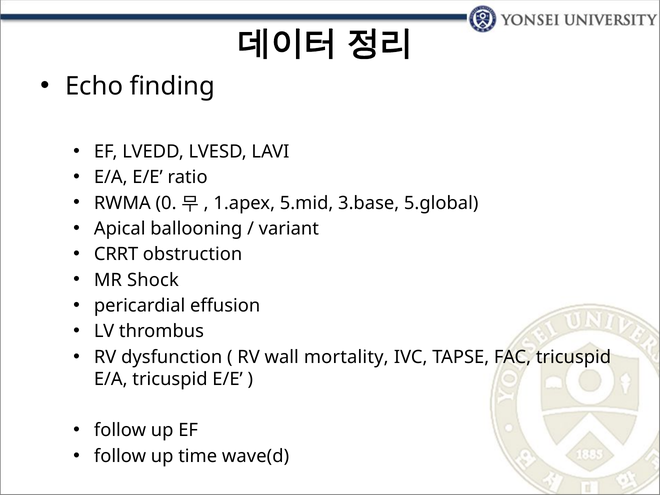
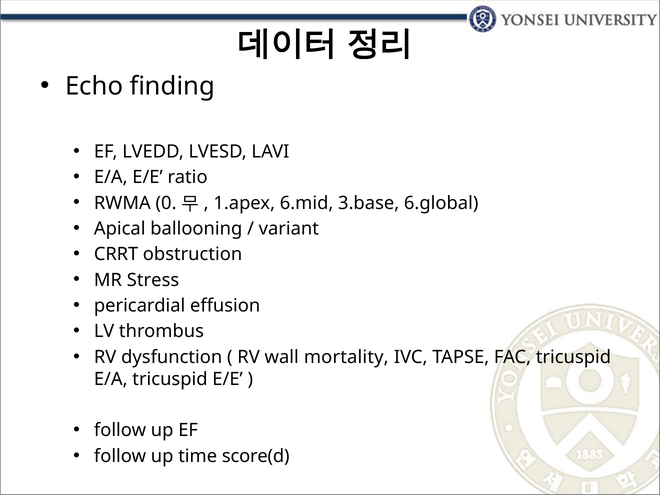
5.mid: 5.mid -> 6.mid (307, 203)
5.global: 5.global -> 6.global (441, 203)
Shock: Shock -> Stress (153, 280)
wave(d: wave(d -> score(d (256, 456)
